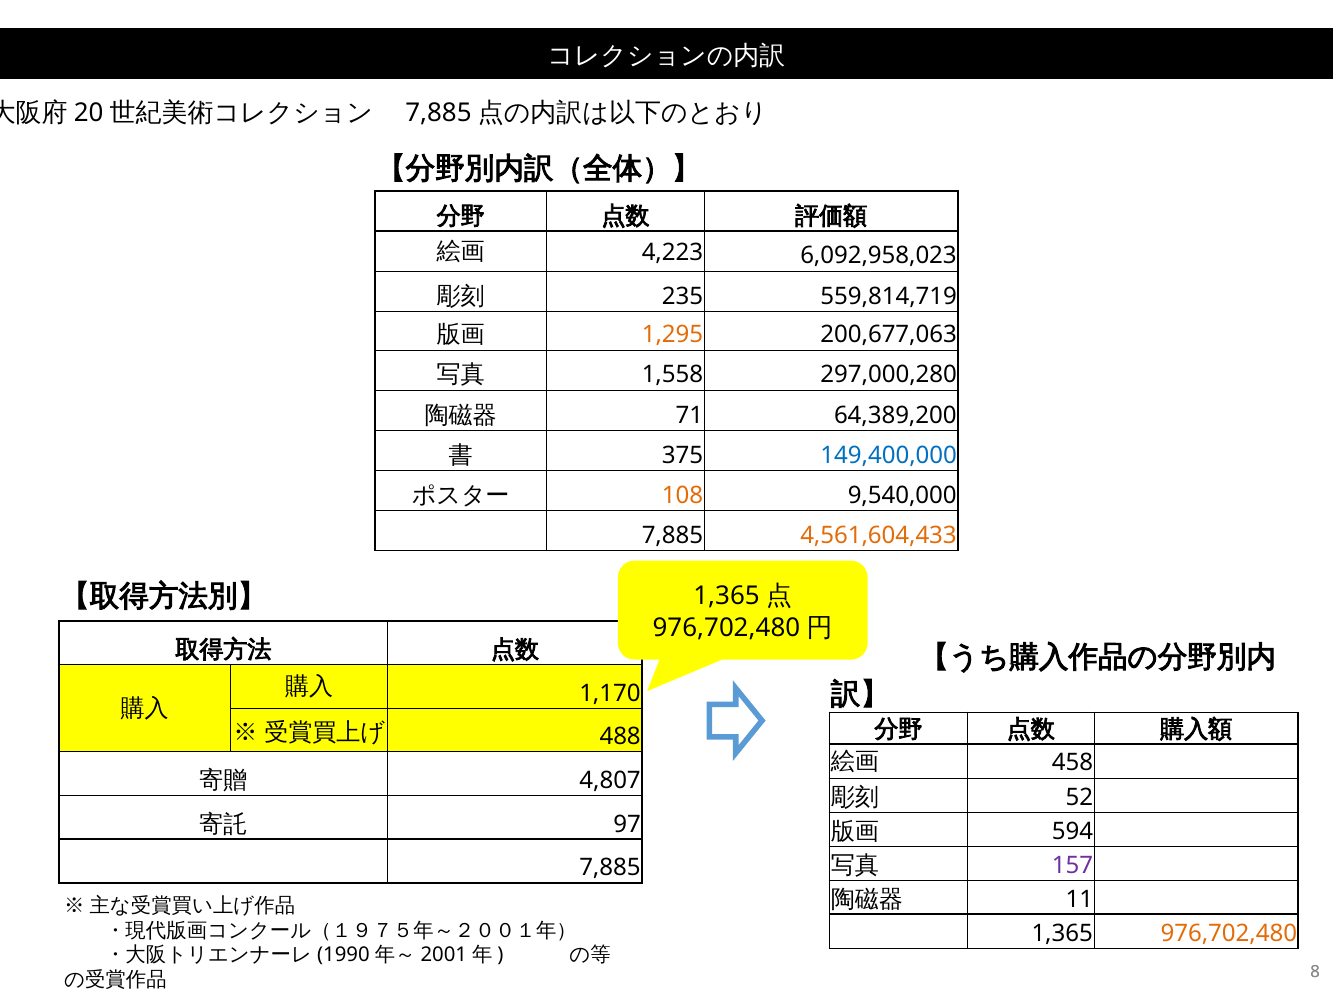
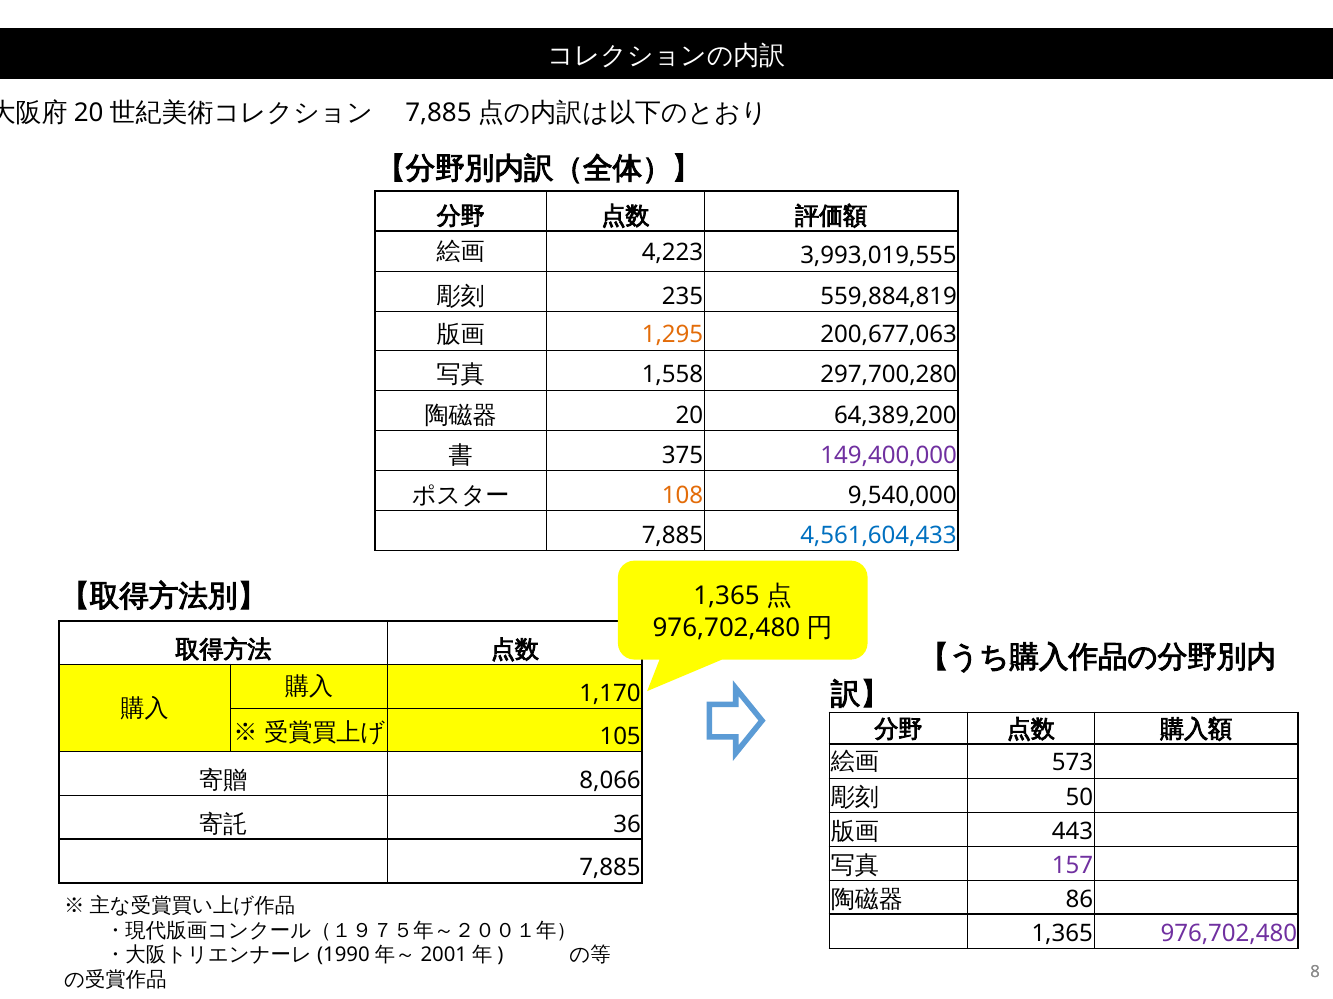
6,092,958,023: 6,092,958,023 -> 3,993,019,555 (879, 256)
559,814,719: 559,814,719 -> 559,884,819 (889, 296)
297,000,280: 297,000,280 -> 297,700,280 (889, 375)
71: 71 -> 20 (689, 415)
149,400,000 colour: blue -> purple (889, 456)
4,561,604,433 colour: orange -> blue (879, 536)
488: 488 -> 105 (620, 737)
458: 458 -> 573 (1072, 764)
4,807: 4,807 -> 8,066 (610, 781)
52: 52 -> 50 (1079, 798)
97: 97 -> 36 (627, 825)
594: 594 -> 443 (1072, 832)
11: 11 -> 86 (1079, 900)
976,702,480 colour: orange -> purple (1229, 934)
